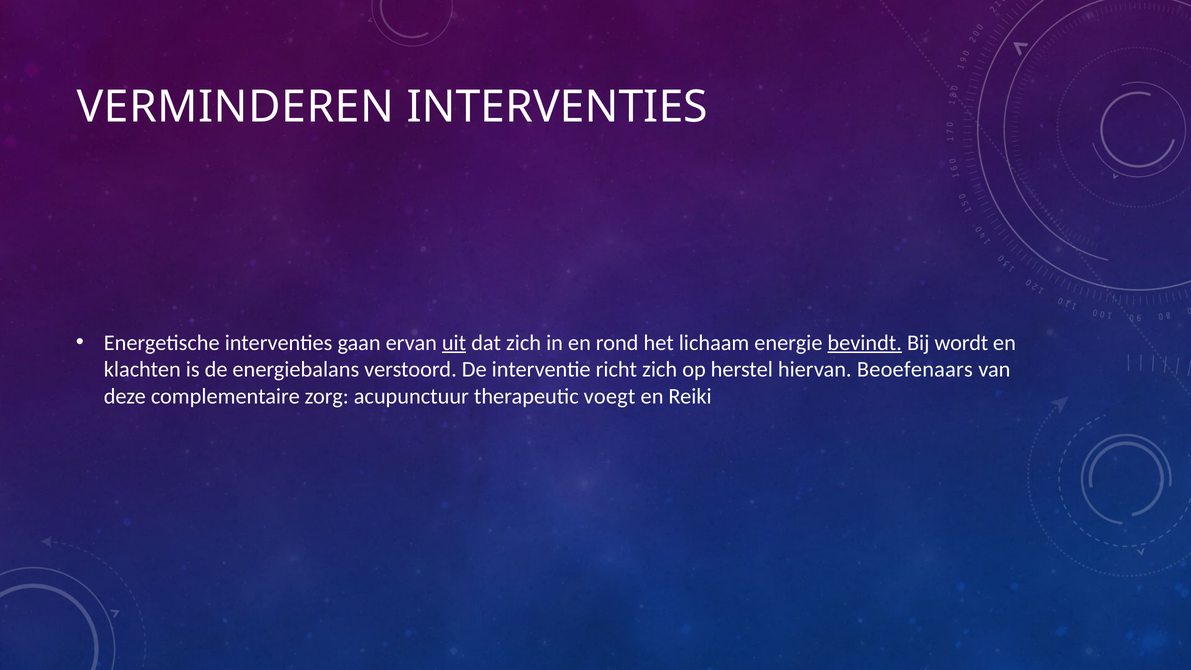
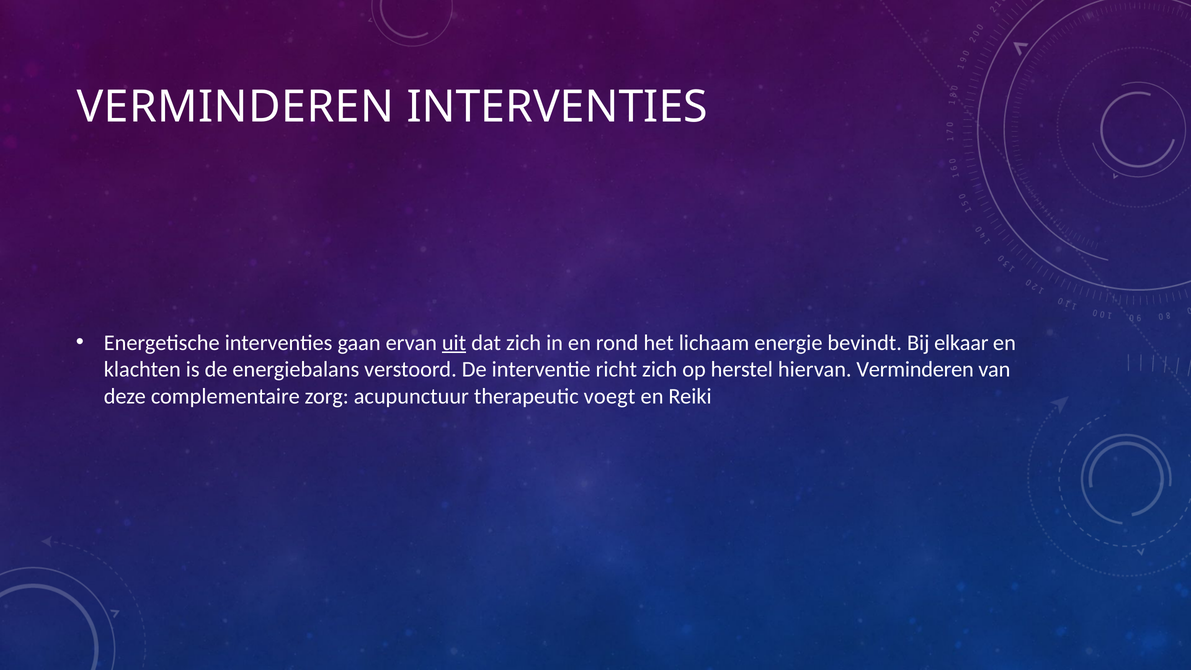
bevindt underline: present -> none (865, 343)
wordt: wordt -> elkaar (961, 343)
hiervan Beoefenaars: Beoefenaars -> Verminderen (915, 369)
